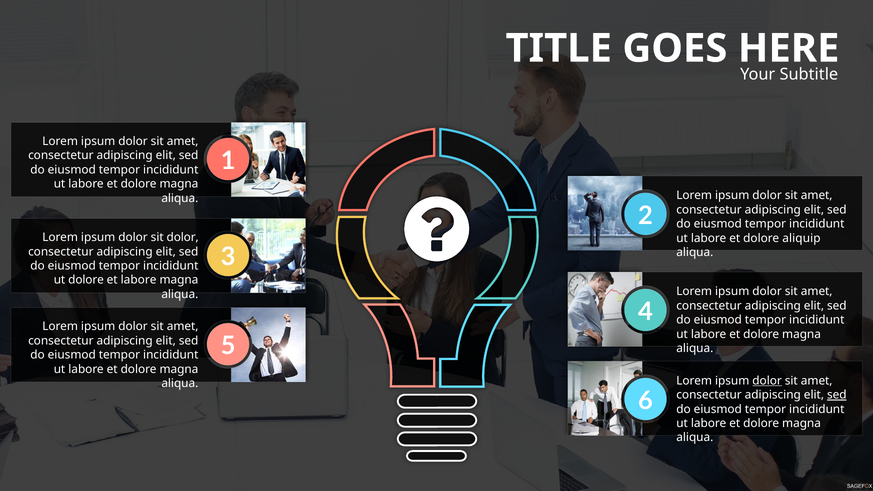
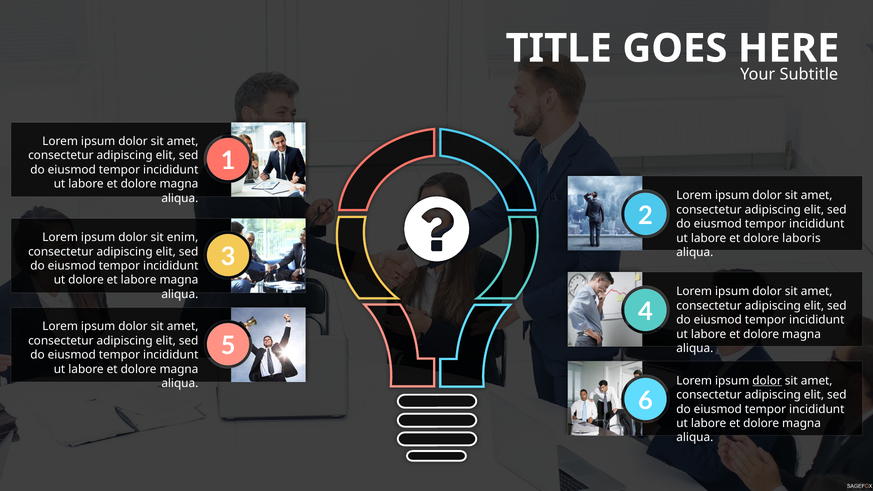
sit dolor: dolor -> enim (183, 237)
aliquip: aliquip -> laboris (801, 238)
sed underline: present -> none (837, 395)
